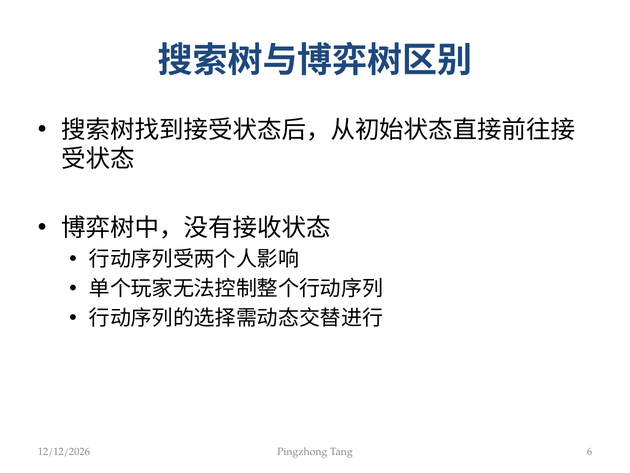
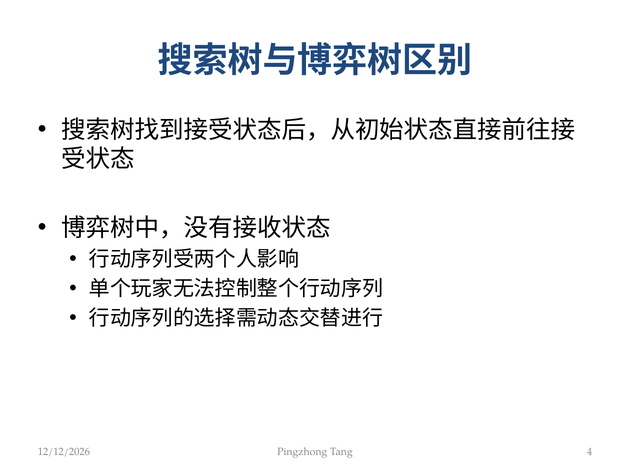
6: 6 -> 4 (590, 451)
